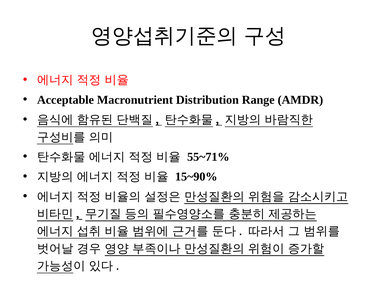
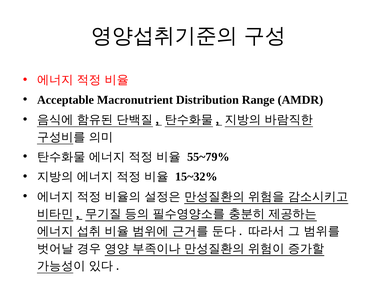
55~71%: 55~71% -> 55~79% (208, 157)
15~90%: 15~90% -> 15~32% (196, 177)
